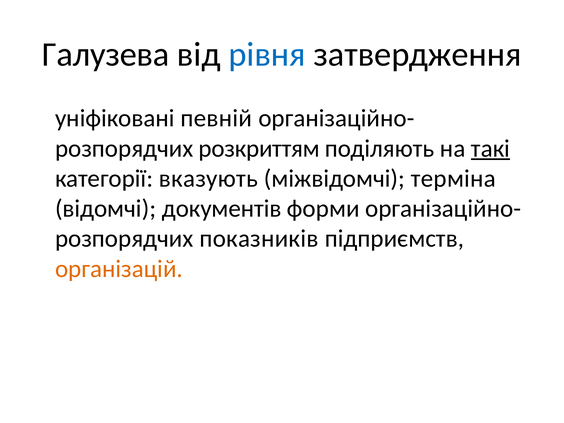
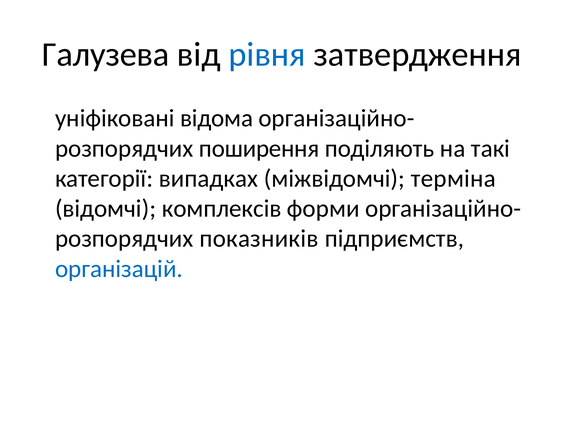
певній: певній -> відома (217, 118)
розкриттям: розкриттям -> поширення (259, 148)
такі underline: present -> none (491, 148)
вказують: вказують -> випадках (209, 178)
документів: документів -> комплексів (222, 209)
організацій colour: orange -> blue (119, 269)
